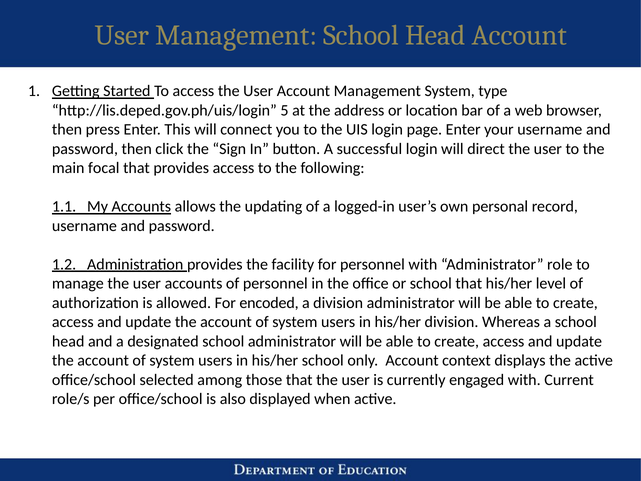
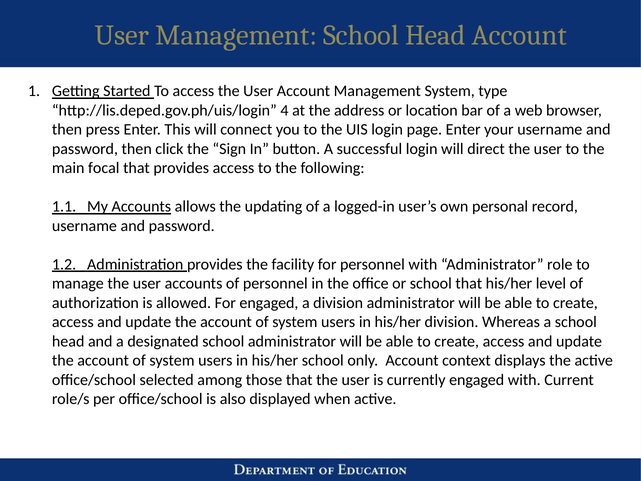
5: 5 -> 4 (285, 110)
For encoded: encoded -> engaged (269, 303)
